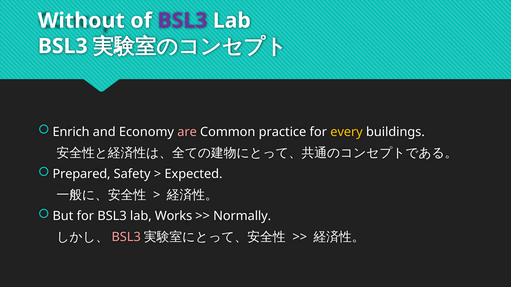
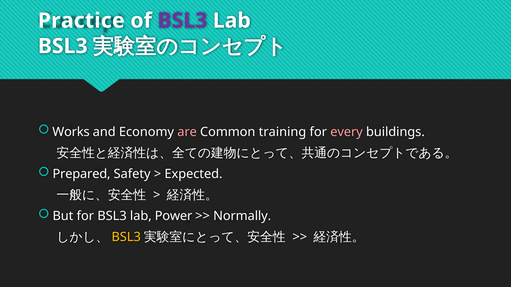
Without: Without -> Practice (81, 21)
Enrich: Enrich -> Works (71, 132)
practice: practice -> training (282, 132)
every colour: yellow -> pink (347, 132)
Works: Works -> Power (174, 216)
BSL3 colour: pink -> yellow (126, 237)
